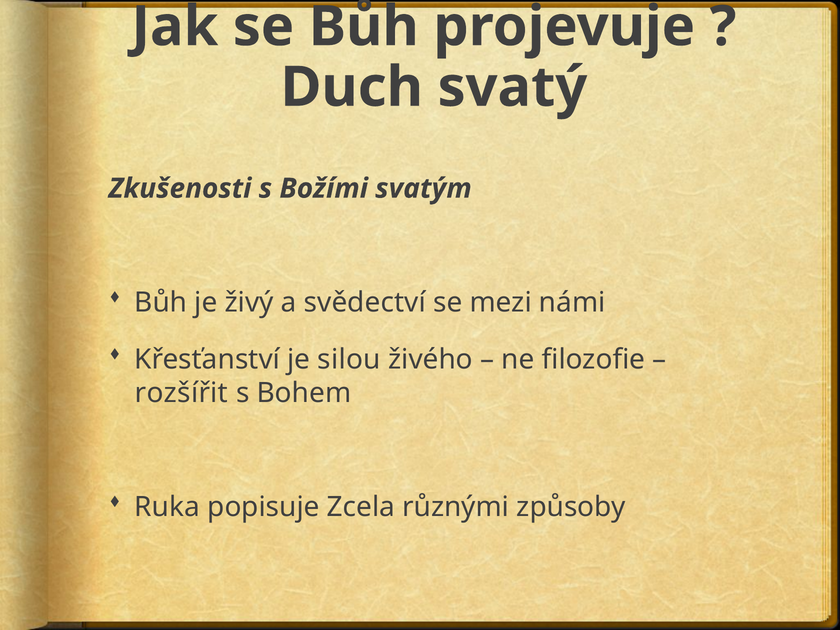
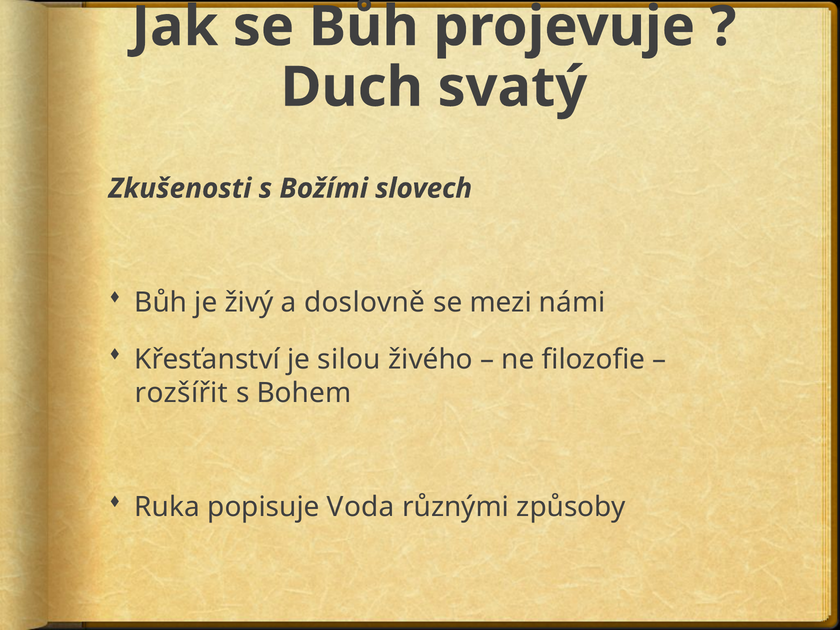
svatým: svatým -> slovech (424, 188)
svědectví: svědectví -> doslovně (365, 302)
Zcela: Zcela -> Voda (361, 507)
